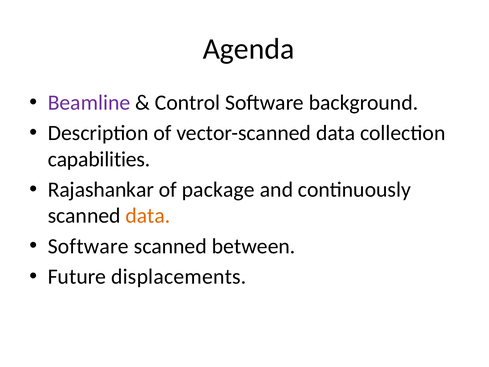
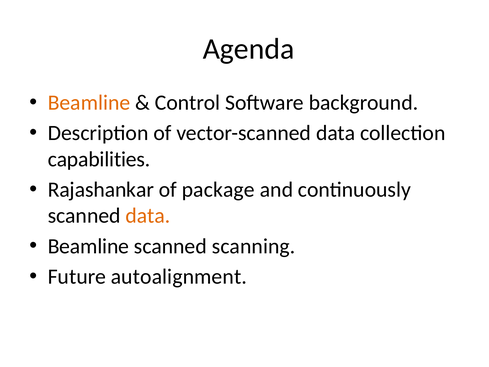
Beamline colour: purple -> orange (89, 103)
Software: Software -> Beamline (88, 246)
between: between -> scanning (254, 246)
displacements: displacements -> autoalignment (179, 277)
